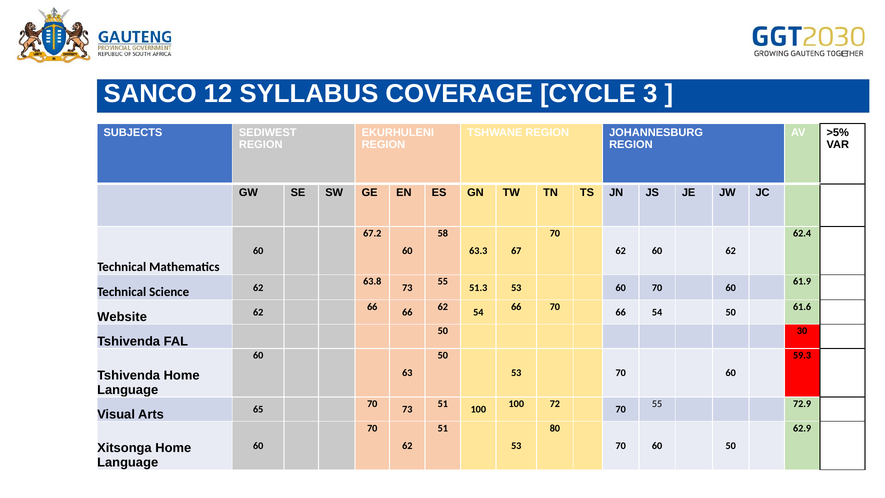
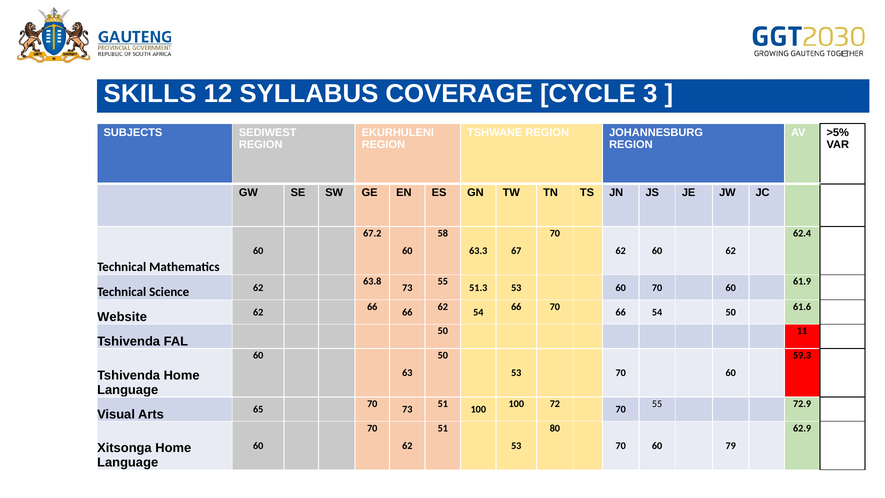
SANCO: SANCO -> SKILLS (150, 94)
30: 30 -> 11 (802, 331)
60 50: 50 -> 79 (731, 446)
